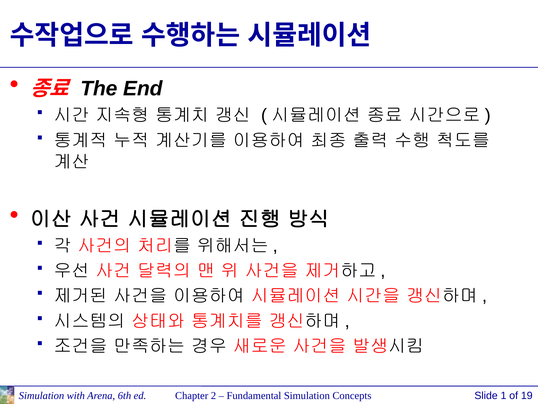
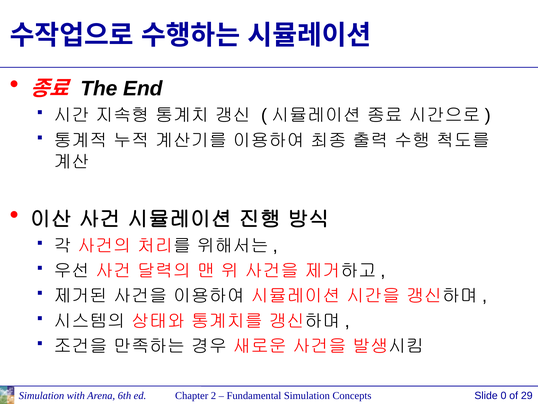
1: 1 -> 0 (504, 395)
19: 19 -> 29 (527, 395)
